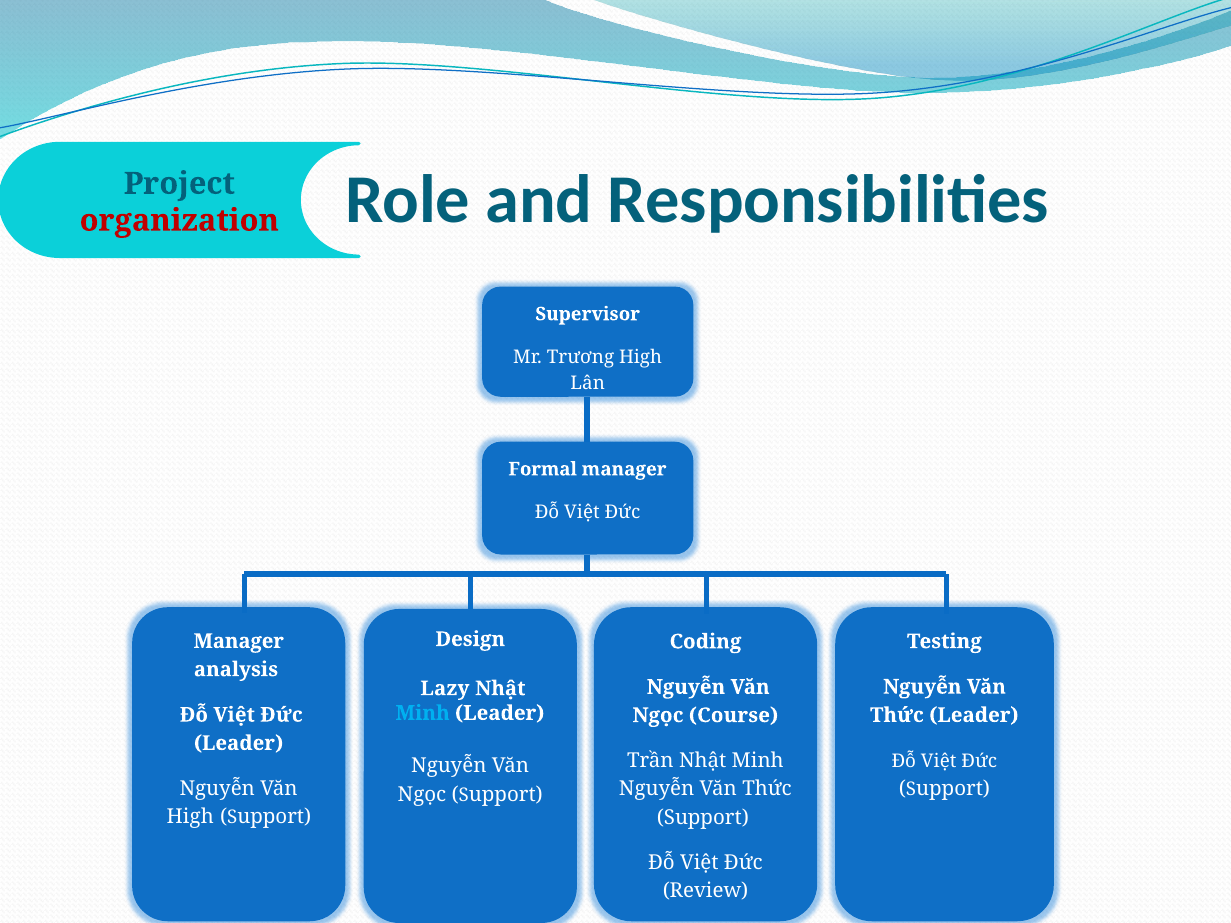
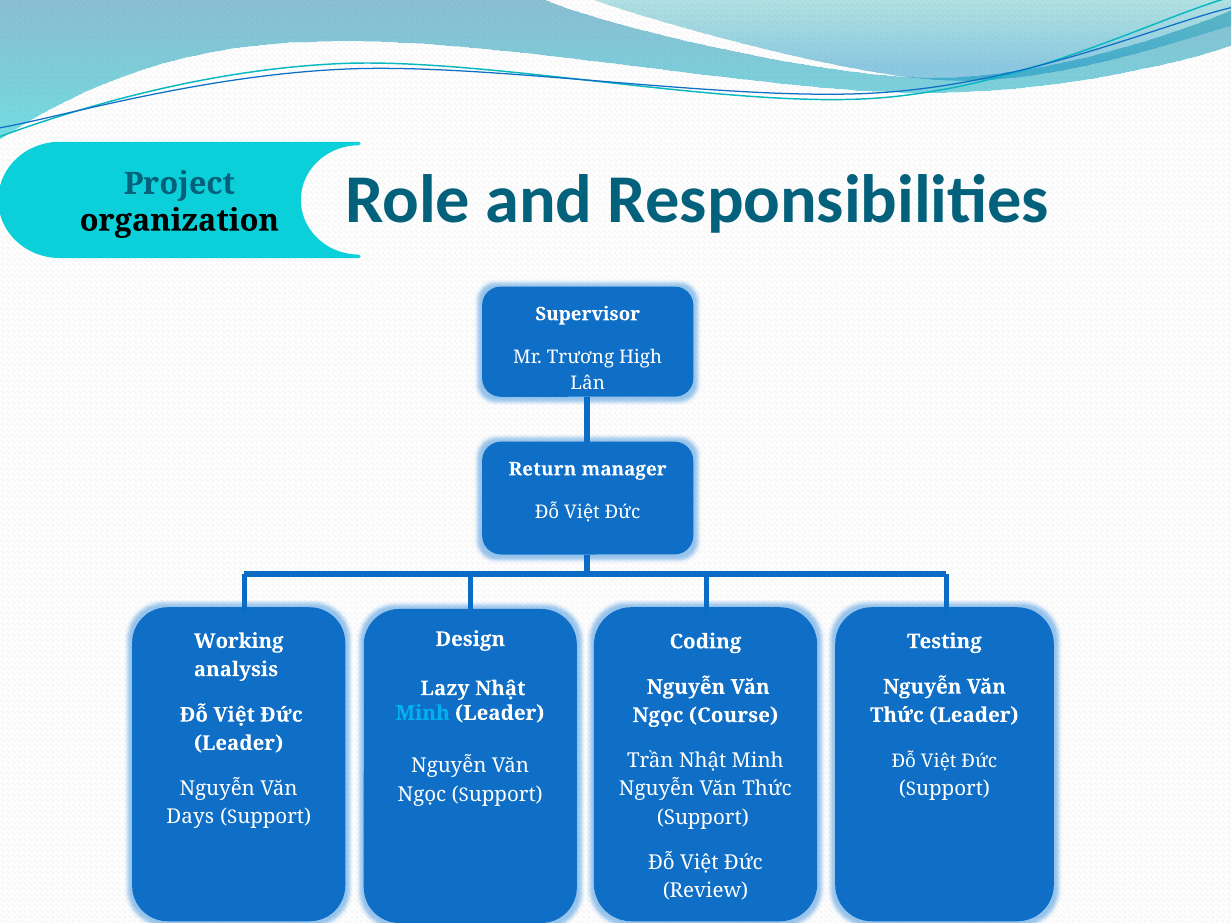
organization colour: red -> black (179, 221)
Formal: Formal -> Return (543, 469)
Manager: Manager -> Working (239, 641)
High: High -> Days (190, 817)
